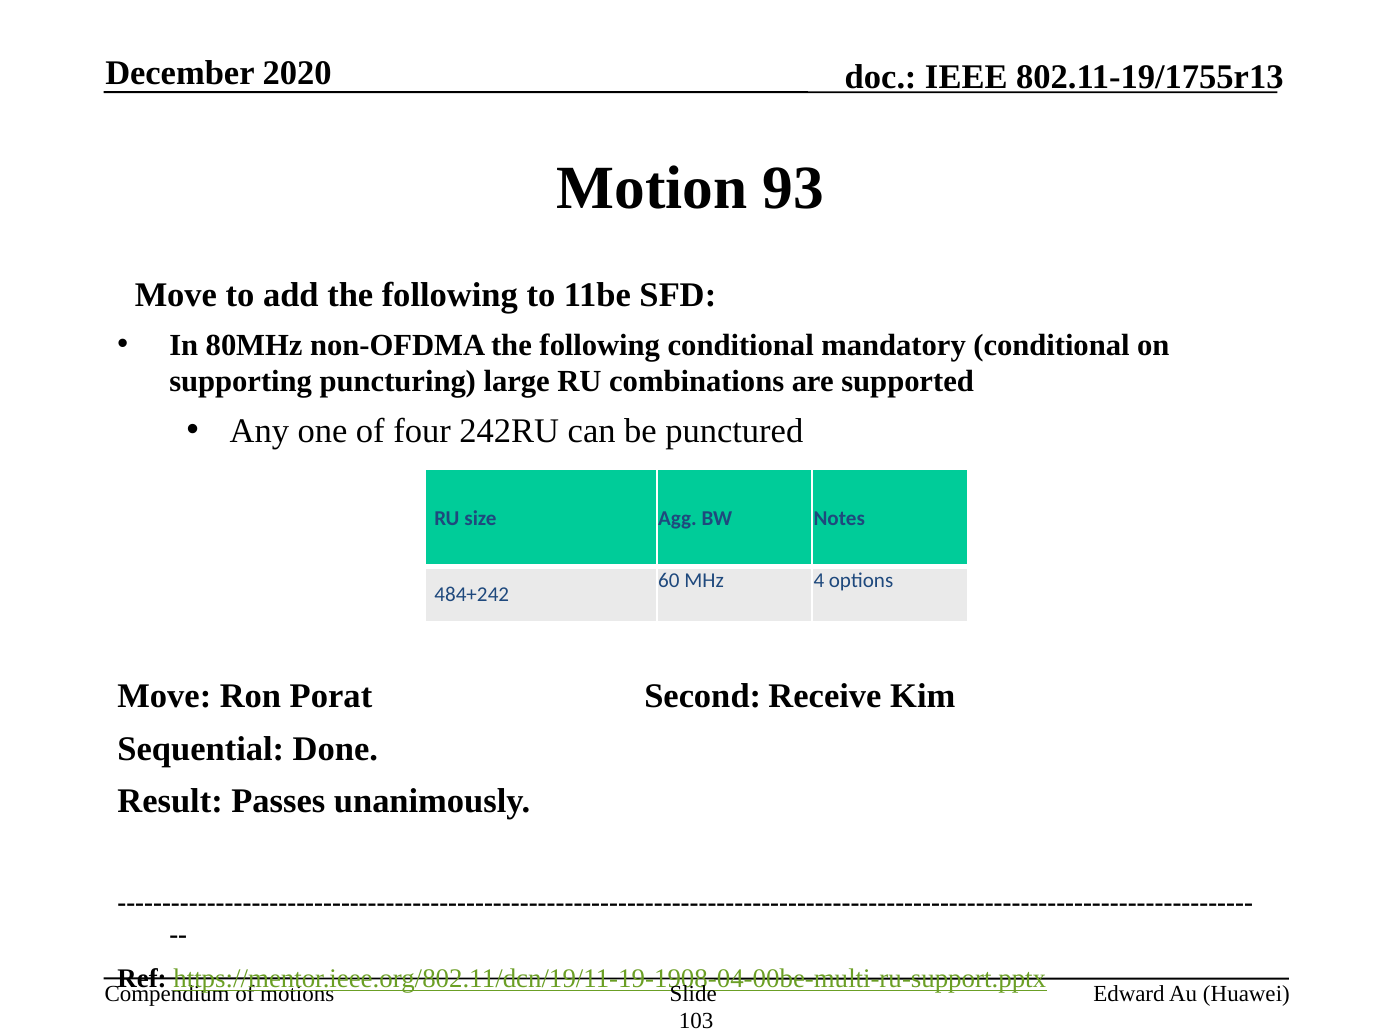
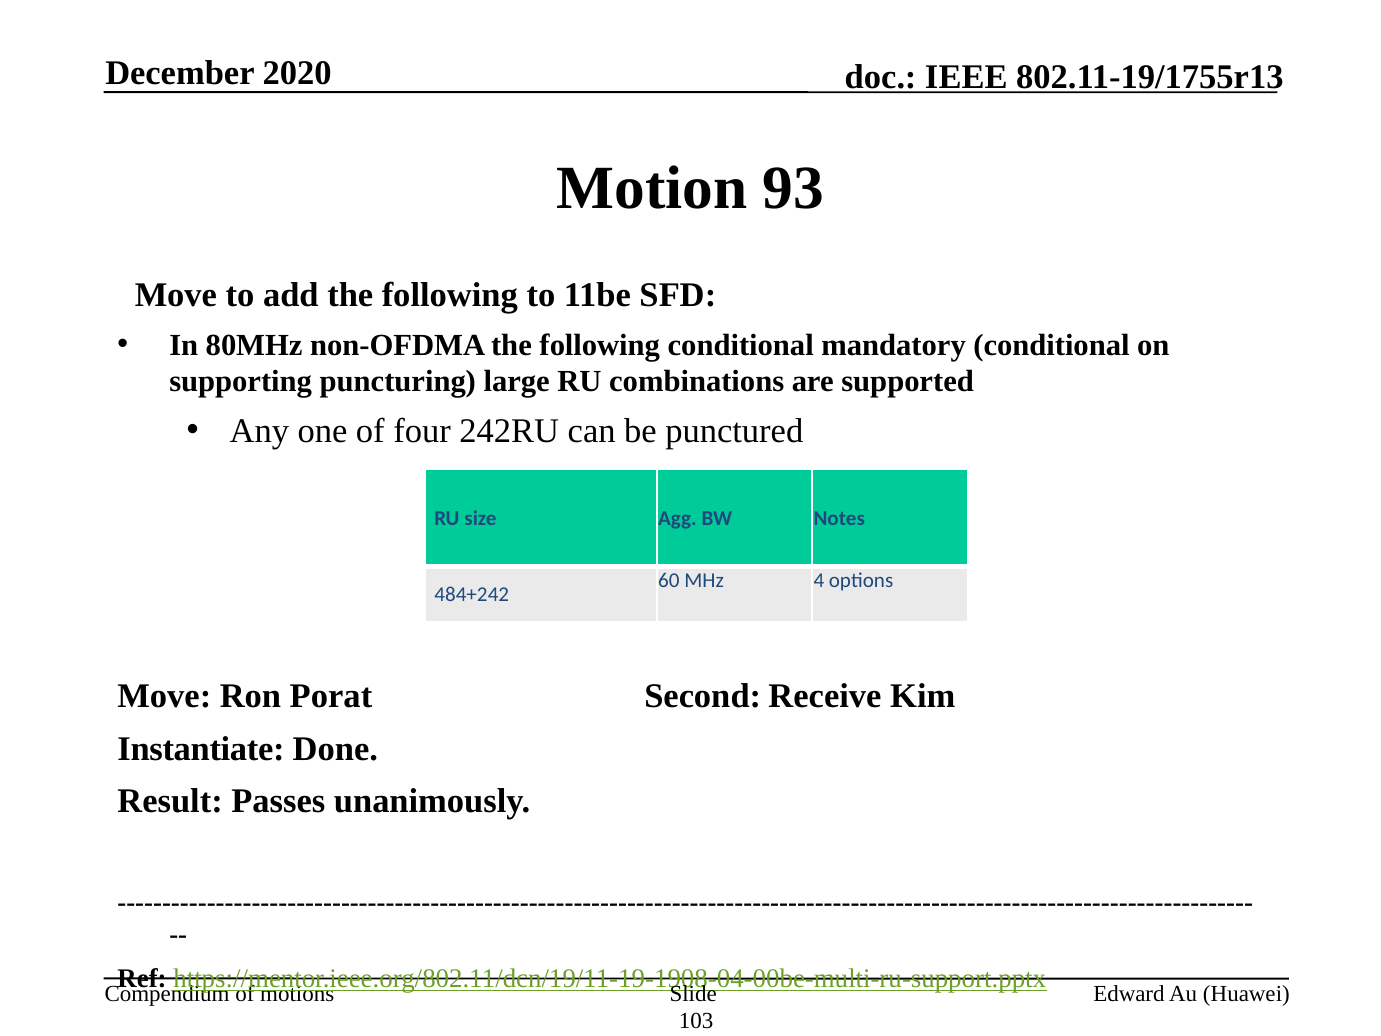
Sequential: Sequential -> Instantiate (201, 748)
